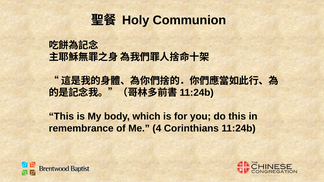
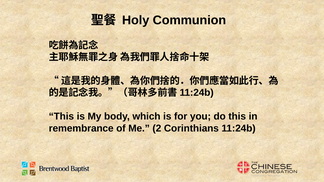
4: 4 -> 2 (157, 128)
